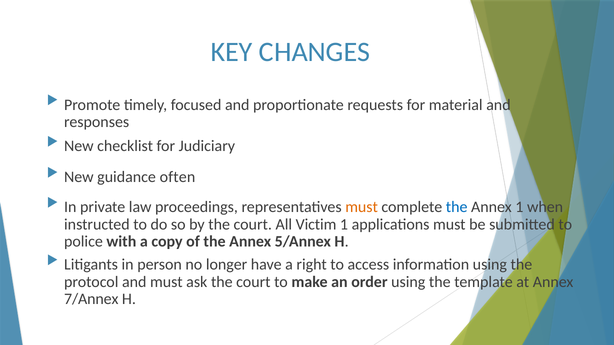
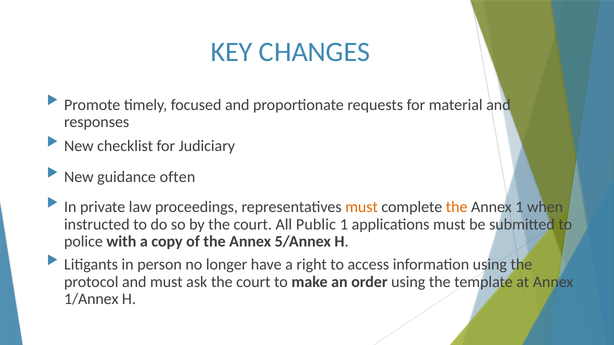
the colour: blue -> orange (457, 207)
Victim: Victim -> Public (316, 225)
7/Annex: 7/Annex -> 1/Annex (91, 299)
